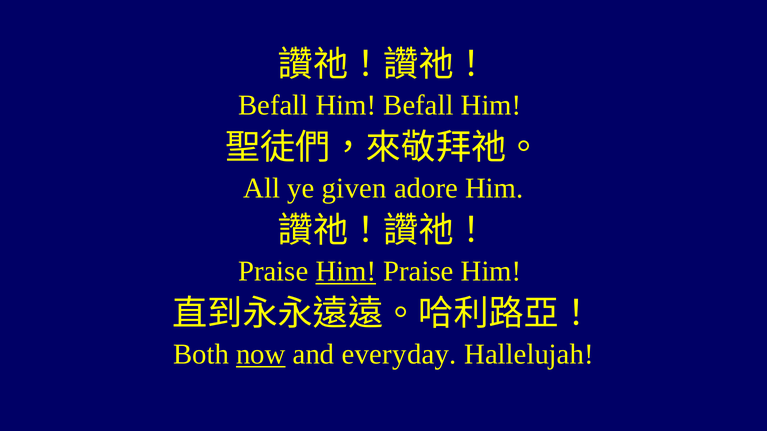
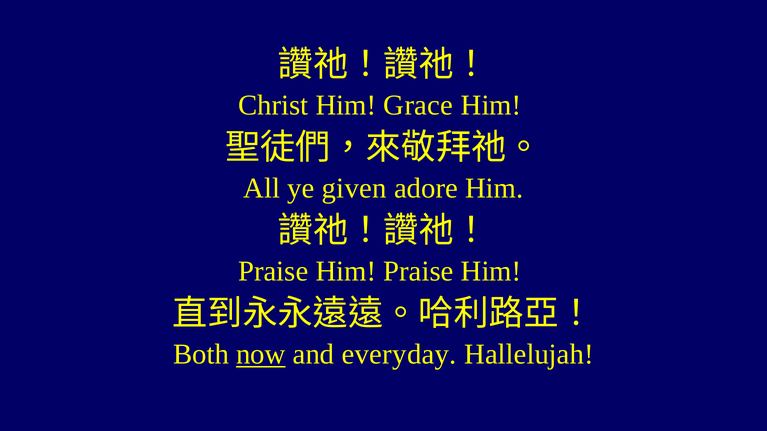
Befall: Befall -> Christ (273, 105)
Him Befall: Befall -> Grace (418, 105)
Him underline: present -> none (346, 272)
